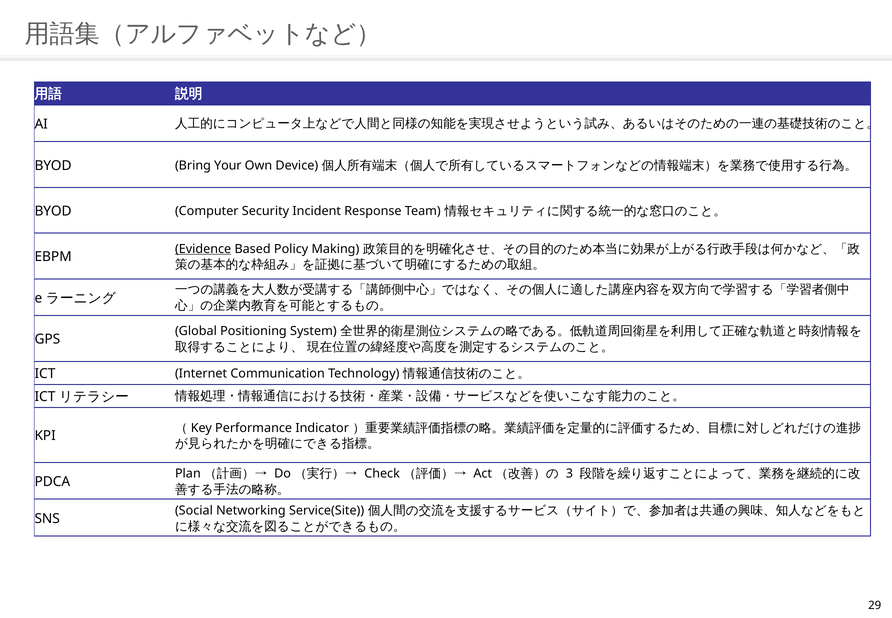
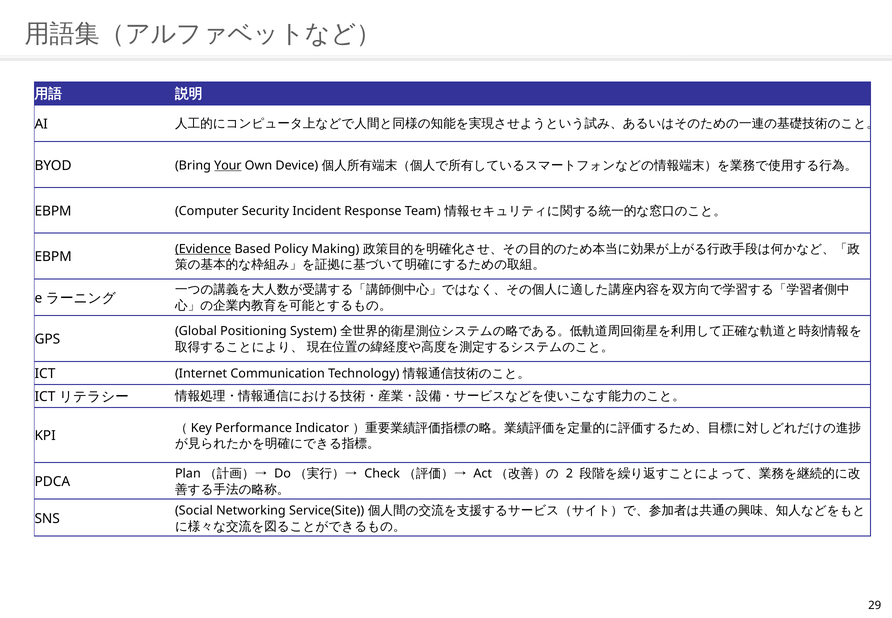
Your underline: none -> present (228, 165)
BYOD: BYOD -> EBPM (53, 211)
3: 3 -> 2 (569, 473)
